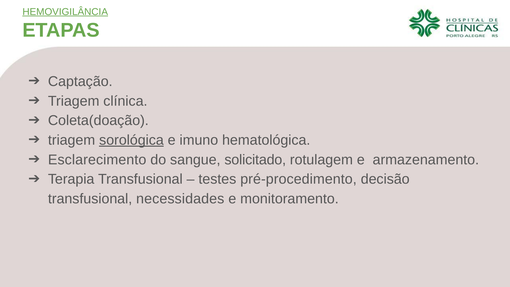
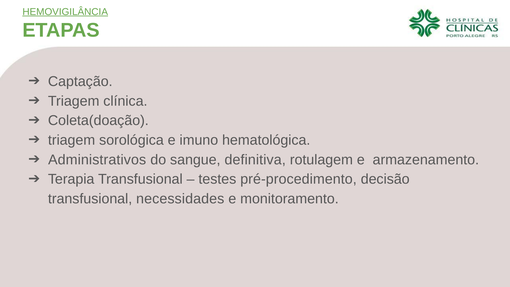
sorológica underline: present -> none (131, 140)
Esclarecimento: Esclarecimento -> Administrativos (97, 160)
solicitado: solicitado -> definitiva (255, 160)
